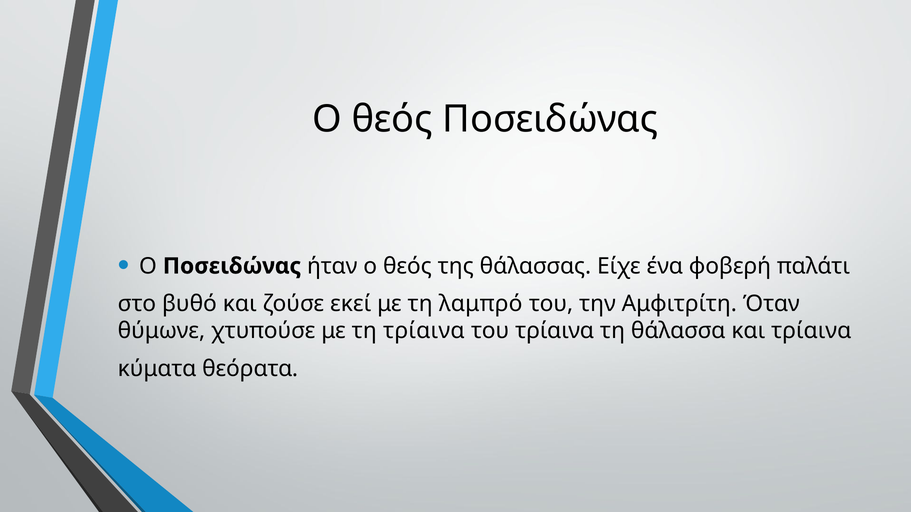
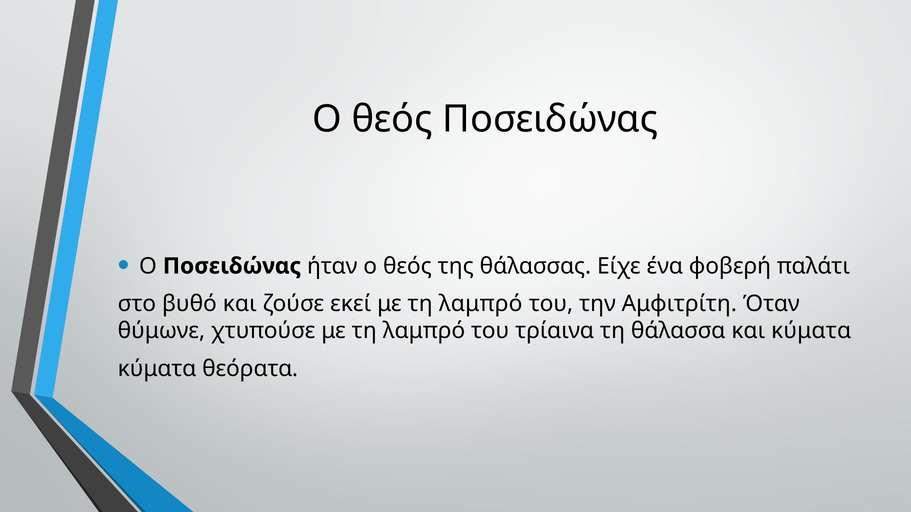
χτυπούσε με τη τρίαινα: τρίαινα -> λαμπρό (424, 331)
και τρίαινα: τρίαινα -> κύματα (811, 331)
